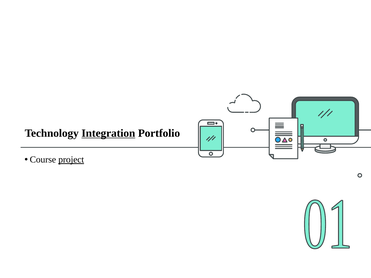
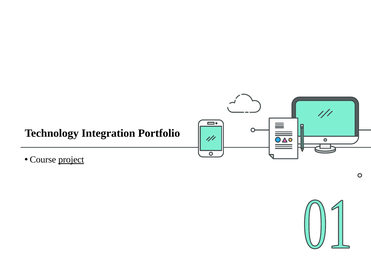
Integration underline: present -> none (108, 133)
